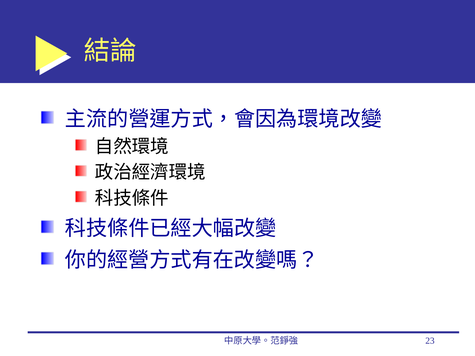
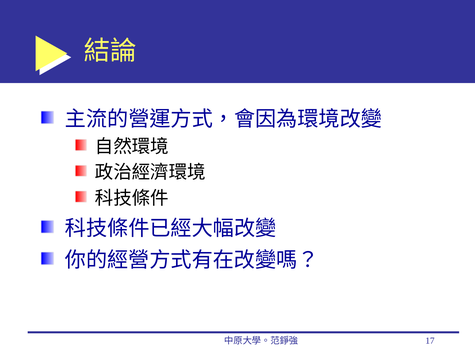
23: 23 -> 17 (430, 341)
